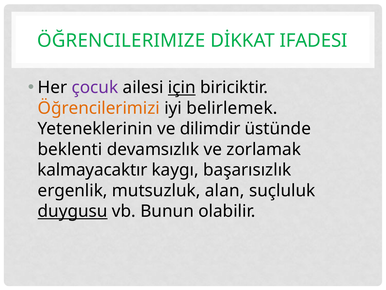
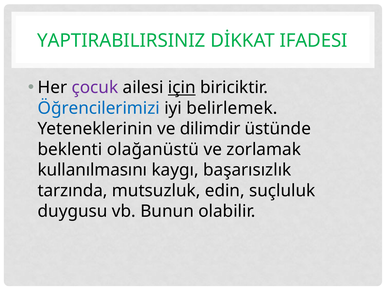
ÖĞRENCILERIMIZE: ÖĞRENCILERIMIZE -> YAPTIRABILIRSINIZ (121, 40)
Öğrencilerimizi colour: orange -> blue (99, 108)
devamsızlık: devamsızlık -> olağanüstü (153, 149)
kalmayacaktır: kalmayacaktır -> kullanılmasını (92, 170)
ergenlik: ergenlik -> tarzında (73, 190)
alan: alan -> edin (225, 190)
duygusu underline: present -> none (73, 211)
